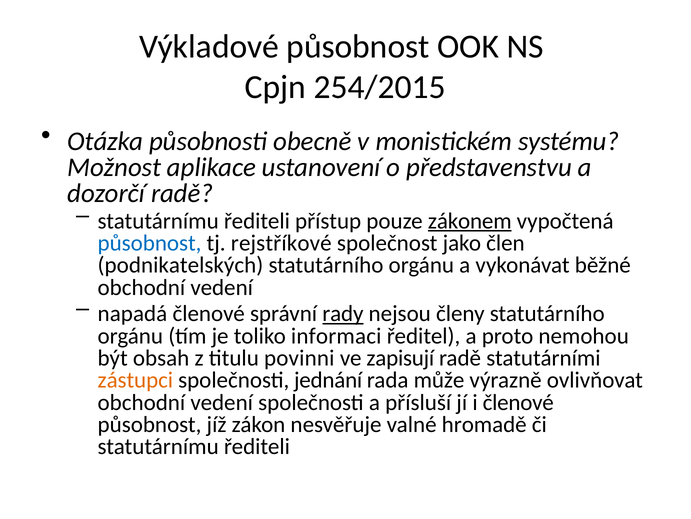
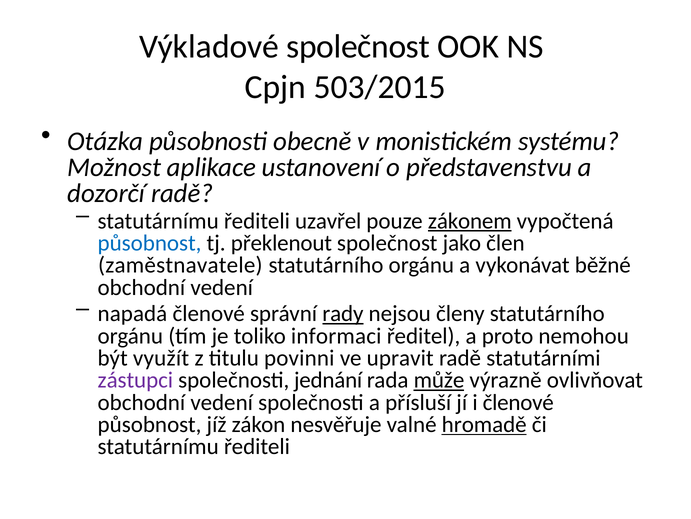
Výkladové působnost: působnost -> společnost (358, 47)
254/2015: 254/2015 -> 503/2015 (380, 87)
přístup: přístup -> uzavřel (328, 221)
rejstříkové: rejstříkové -> překlenout (281, 243)
podnikatelských: podnikatelských -> zaměstnavatele (180, 265)
obsah: obsah -> využít (161, 358)
zapisují: zapisují -> upravit (400, 358)
zástupci colour: orange -> purple (135, 380)
může underline: none -> present (439, 380)
hromadě underline: none -> present (484, 424)
